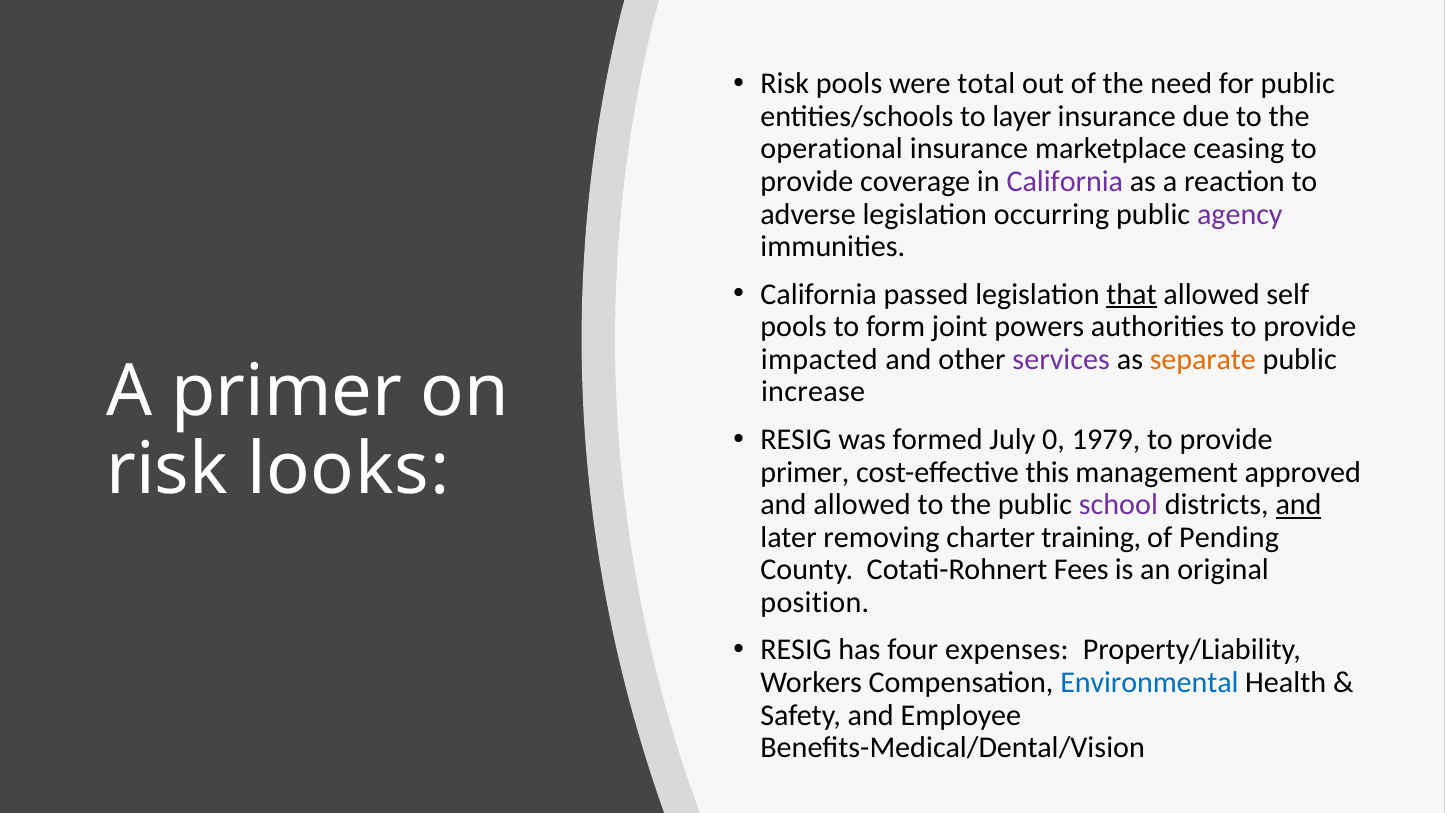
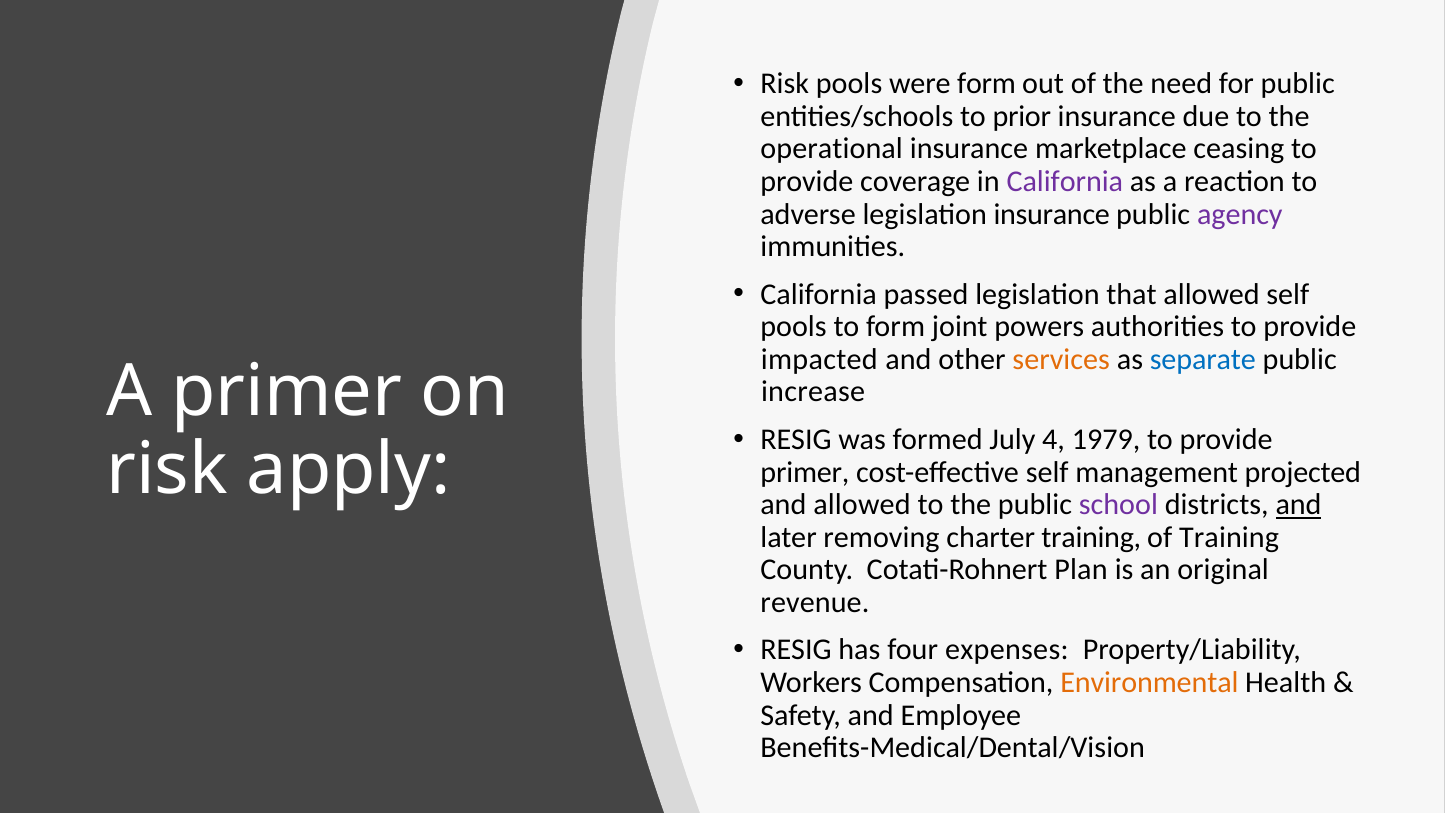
were total: total -> form (987, 84)
layer: layer -> prior (1022, 116)
legislation occurring: occurring -> insurance (1052, 214)
that underline: present -> none (1132, 294)
services colour: purple -> orange (1061, 359)
separate colour: orange -> blue (1203, 359)
0: 0 -> 4 (1054, 439)
looks: looks -> apply (349, 469)
cost-effective this: this -> self (1047, 472)
approved: approved -> projected (1303, 472)
of Pending: Pending -> Training (1229, 537)
Fees: Fees -> Plan (1081, 570)
position: position -> revenue (815, 602)
Environmental colour: blue -> orange (1149, 682)
